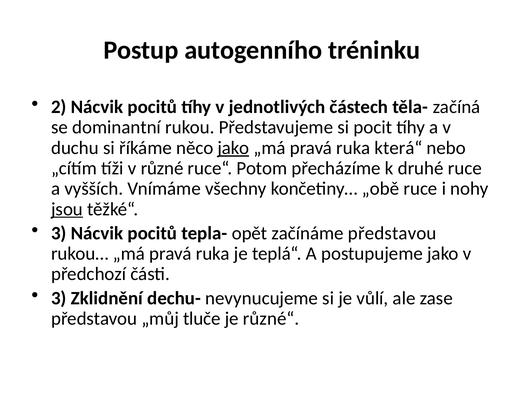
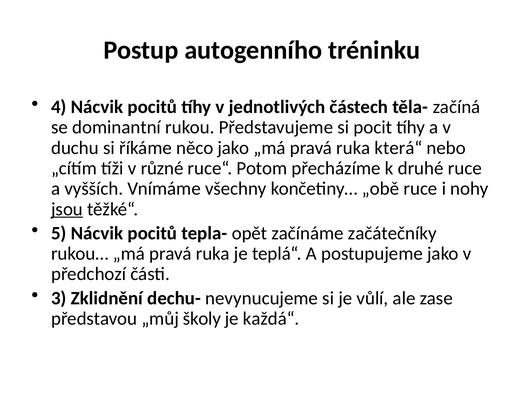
2: 2 -> 4 (59, 107)
jako underline: present -> none (233, 148)
3: 3 -> 5 (59, 233)
začínáme představou: představou -> začátečníky (392, 233)
tluče: tluče -> školy (202, 319)
různé“: různé“ -> každá“ (271, 319)
